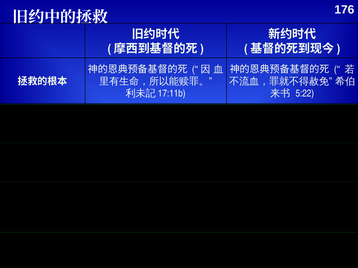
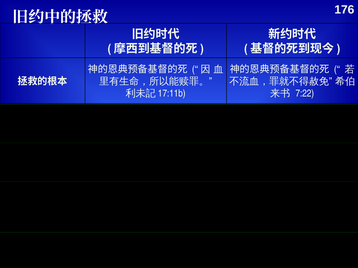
5:22: 5:22 -> 7:22 (305, 93)
